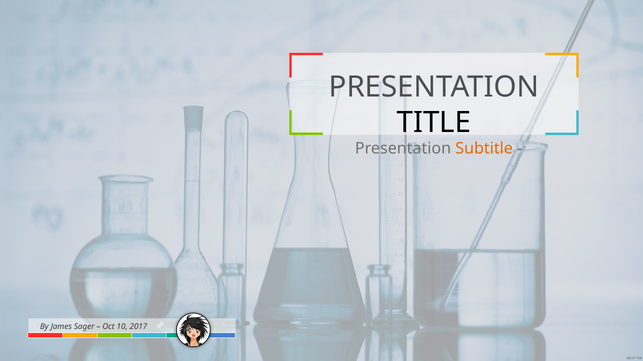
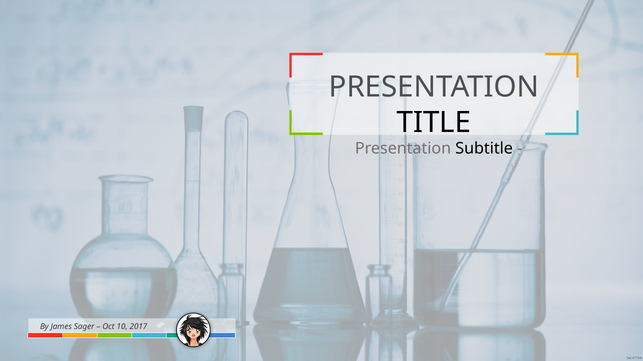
Subtitle colour: orange -> black (484, 149)
